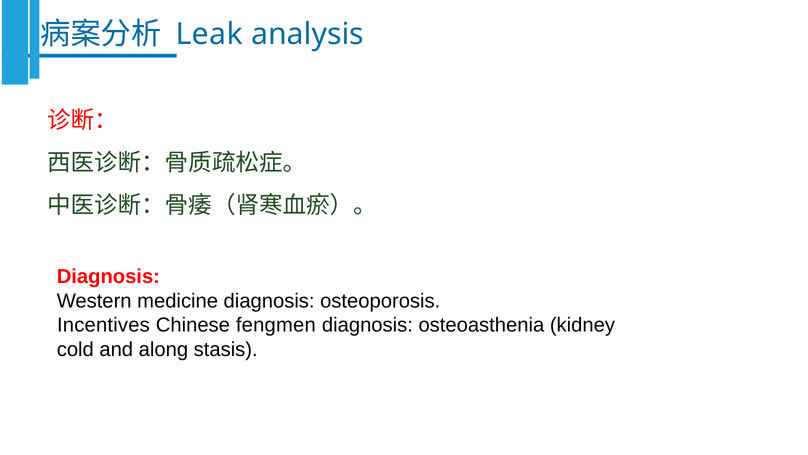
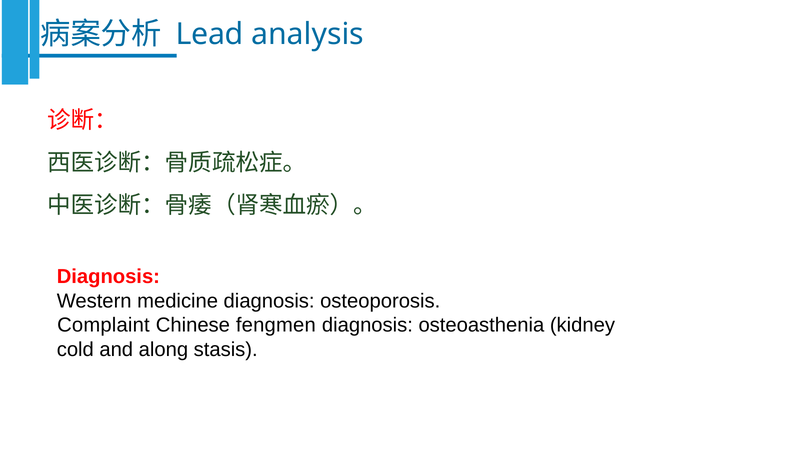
Leak: Leak -> Lead (210, 34)
Incentives: Incentives -> Complaint (103, 325)
